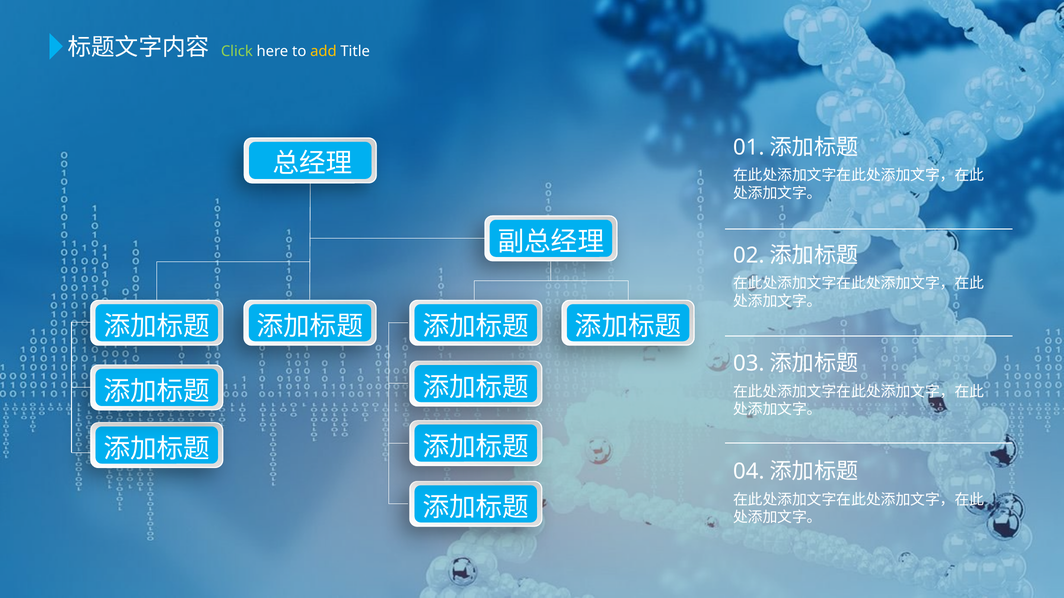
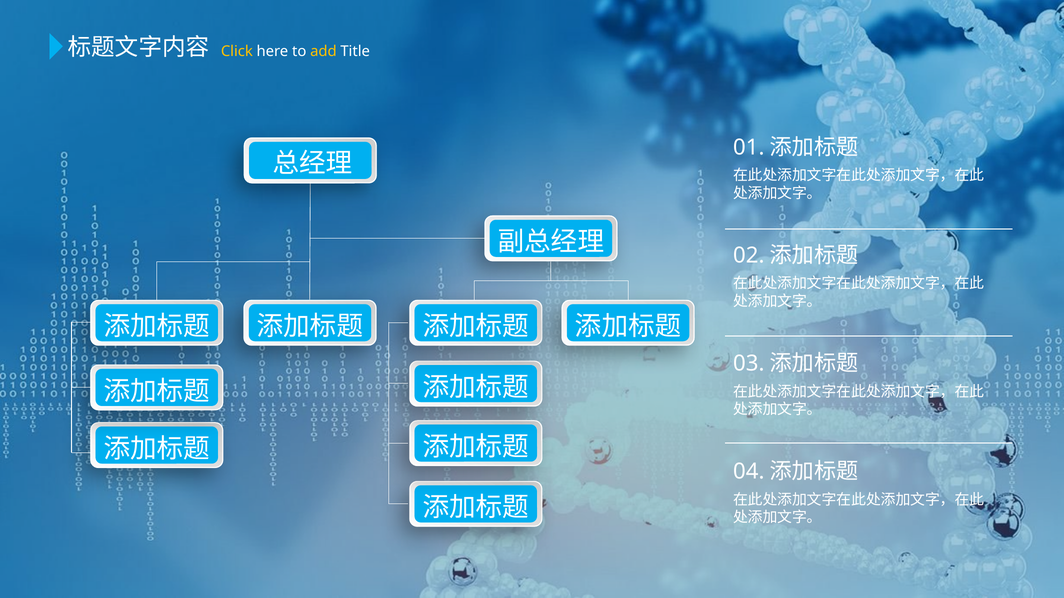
Click colour: light green -> yellow (237, 51)
